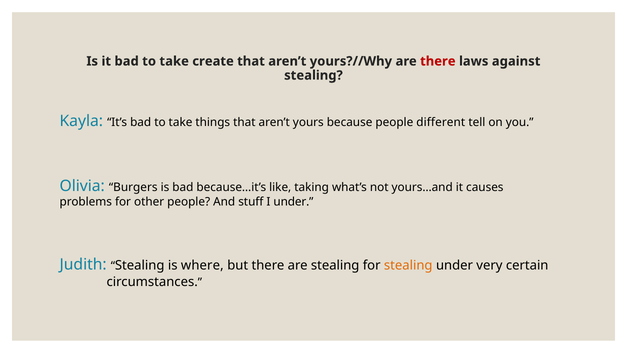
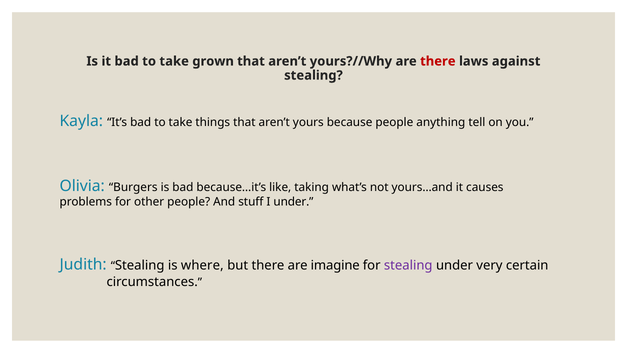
create: create -> grown (213, 61)
different: different -> anything (441, 122)
are stealing: stealing -> imagine (335, 265)
stealing colour: orange -> purple (408, 265)
